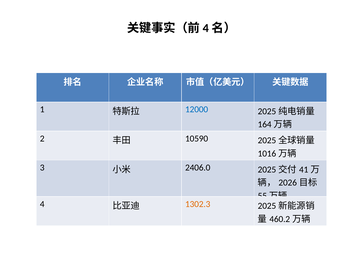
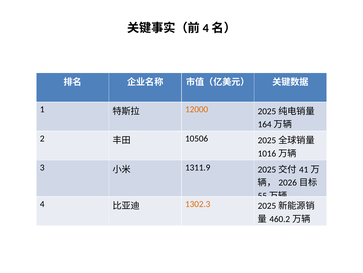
12000 colour: blue -> orange (197, 109)
10590: 10590 -> 10506 (197, 138)
2406.0: 2406.0 -> 1311.9 (198, 167)
